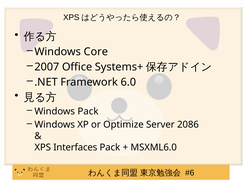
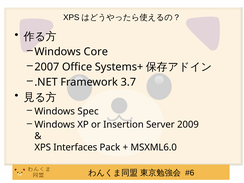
6.0: 6.0 -> 3.7 (128, 82)
Windows Pack: Pack -> Spec (88, 111)
Optimize: Optimize -> Insertion (123, 125)
2086: 2086 -> 2009 (188, 125)
